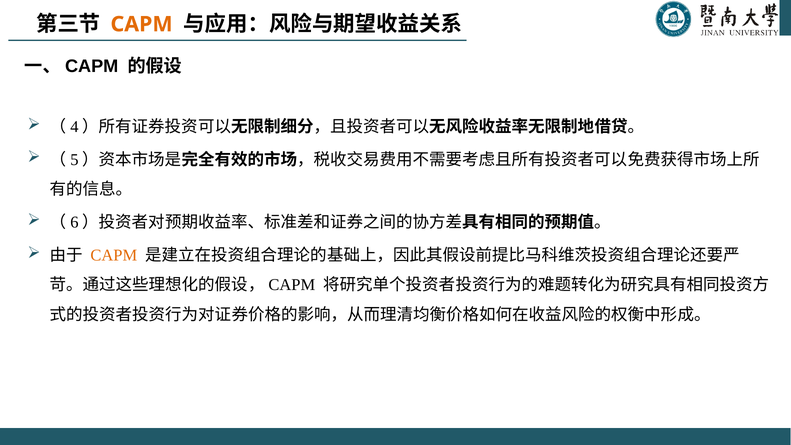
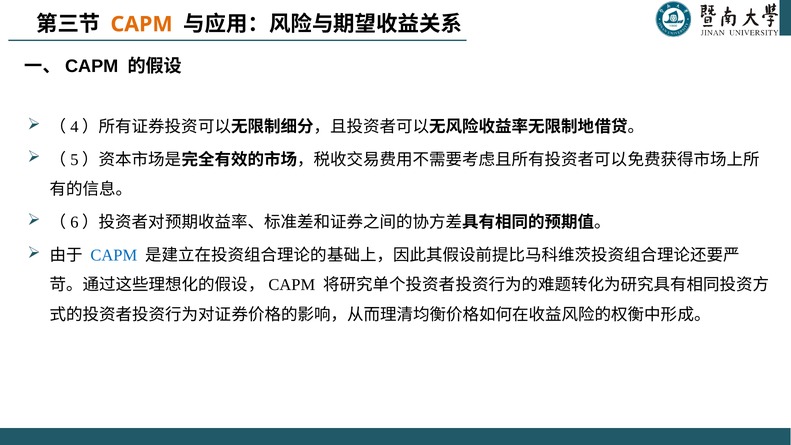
CAPM colour: orange -> blue (114, 255)
